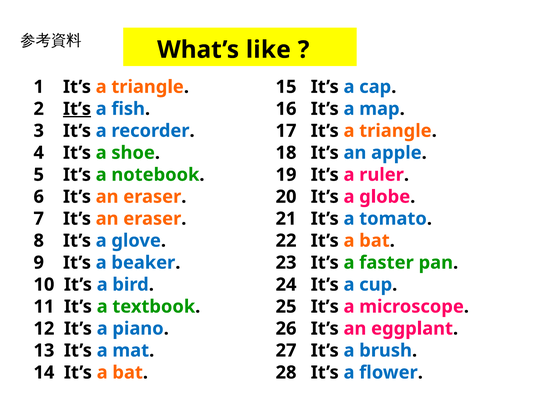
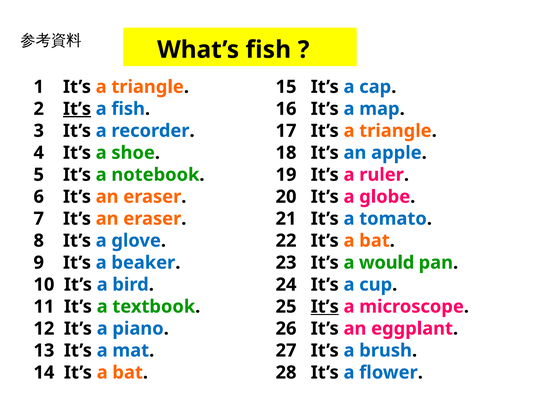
What’s like: like -> fish (268, 50)
faster: faster -> would (387, 262)
It’s underline: none -> present (325, 306)
